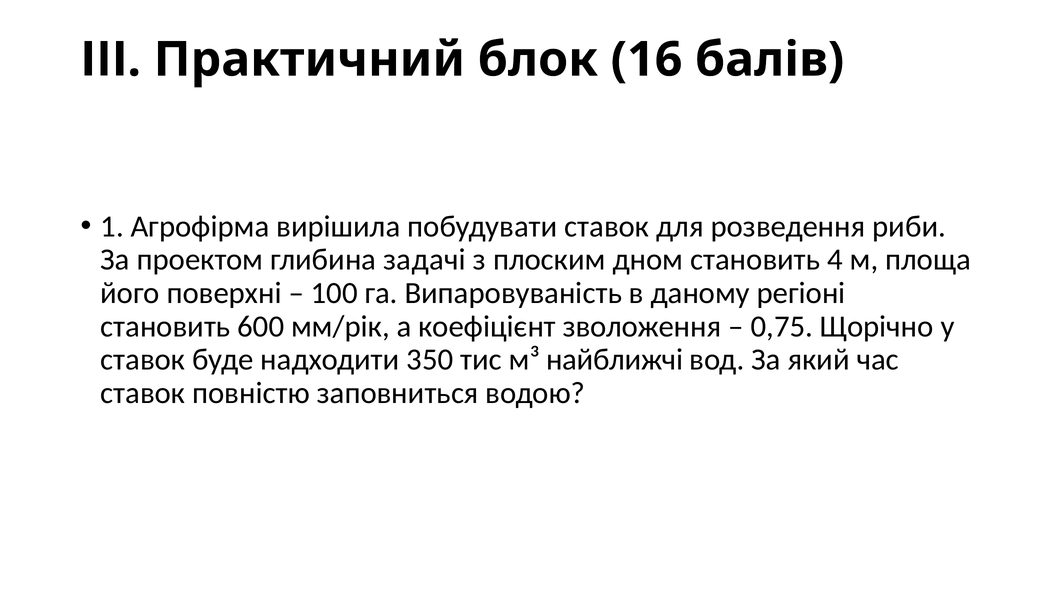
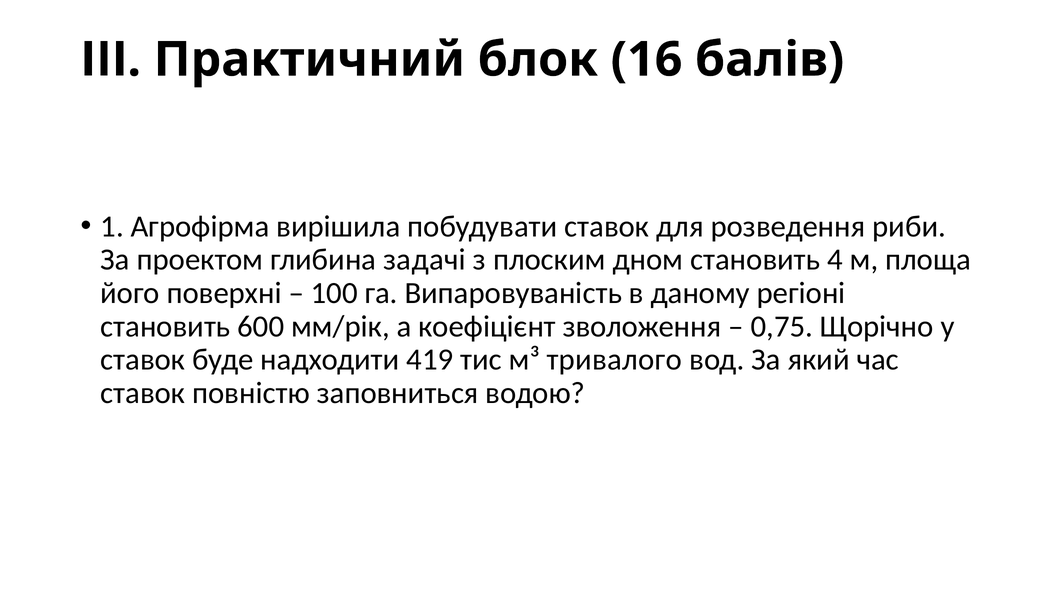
350: 350 -> 419 (430, 360)
найближчі: найближчі -> тривалого (614, 360)
